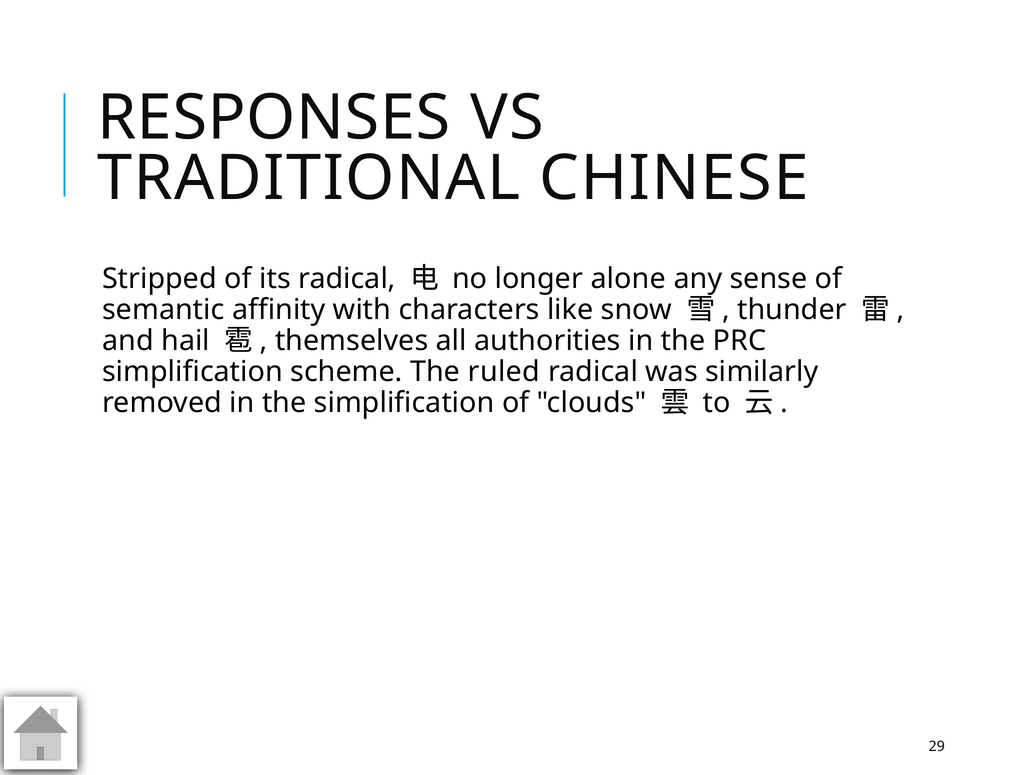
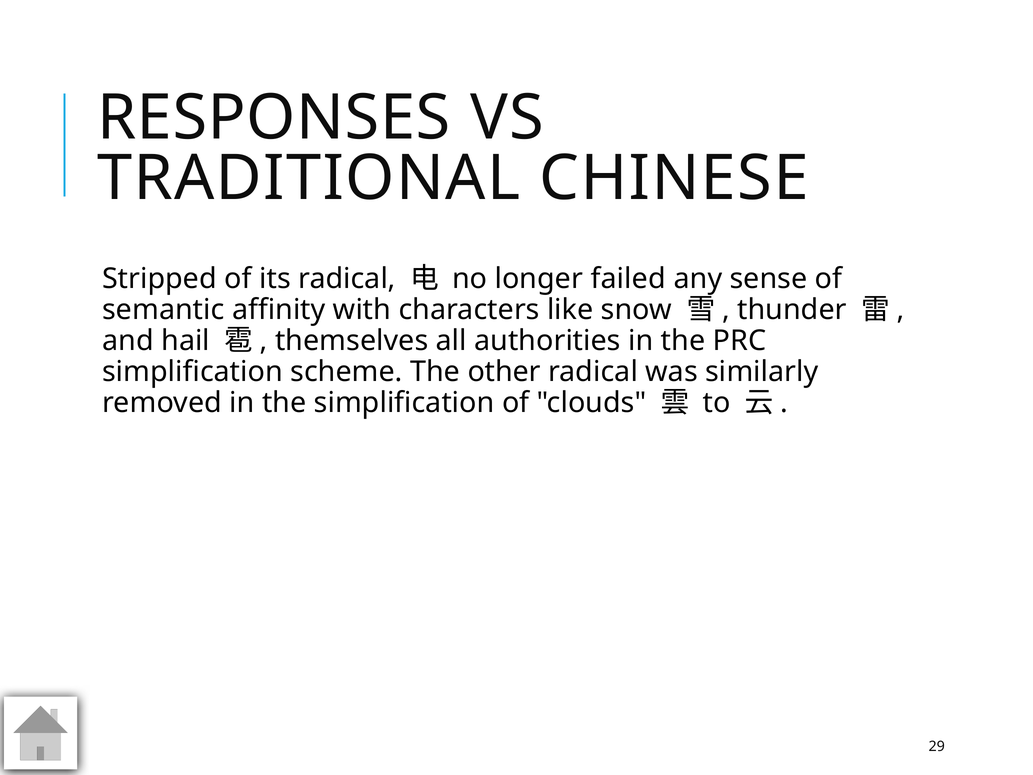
alone: alone -> failed (628, 279)
ruled: ruled -> other (504, 372)
